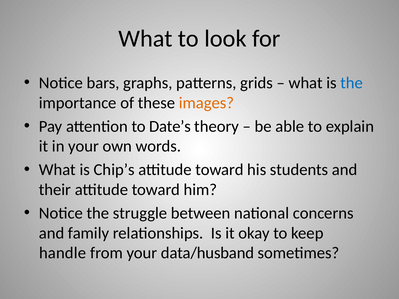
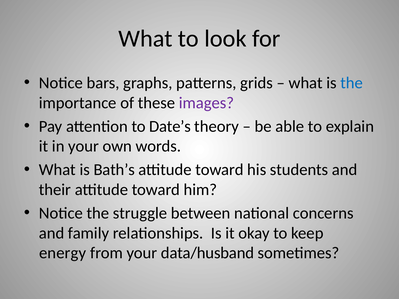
images colour: orange -> purple (206, 103)
Chip’s: Chip’s -> Bath’s (114, 170)
handle: handle -> energy (63, 253)
